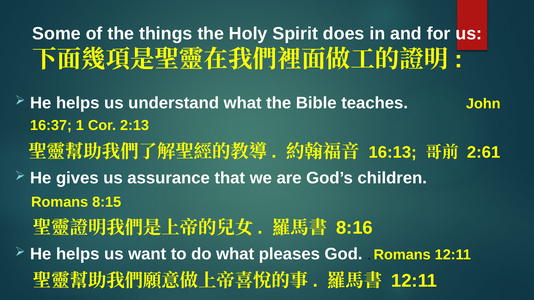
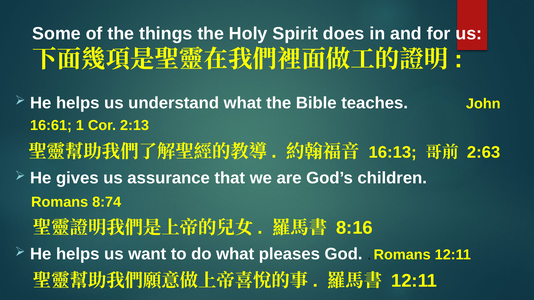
16:37: 16:37 -> 16:61 (51, 126)
2:61: 2:61 -> 2:63 (484, 152)
8:15: 8:15 -> 8:74 (107, 202)
